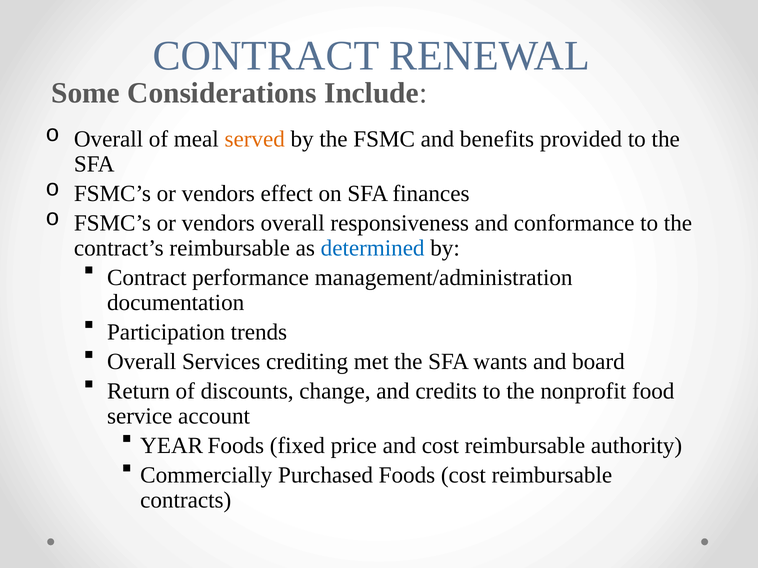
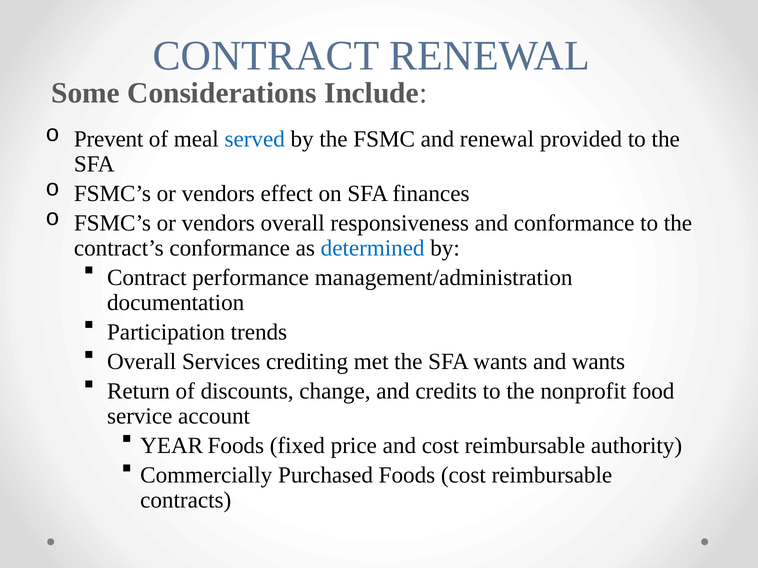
Overall: Overall -> Prevent (109, 139)
served colour: orange -> blue (255, 139)
and benefits: benefits -> renewal (497, 139)
contract’s reimbursable: reimbursable -> conformance (230, 248)
and board: board -> wants (599, 362)
